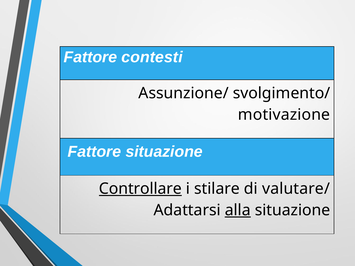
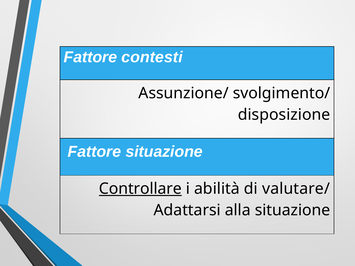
motivazione: motivazione -> disposizione (284, 115)
stilare: stilare -> abilità (217, 189)
alla underline: present -> none (238, 210)
